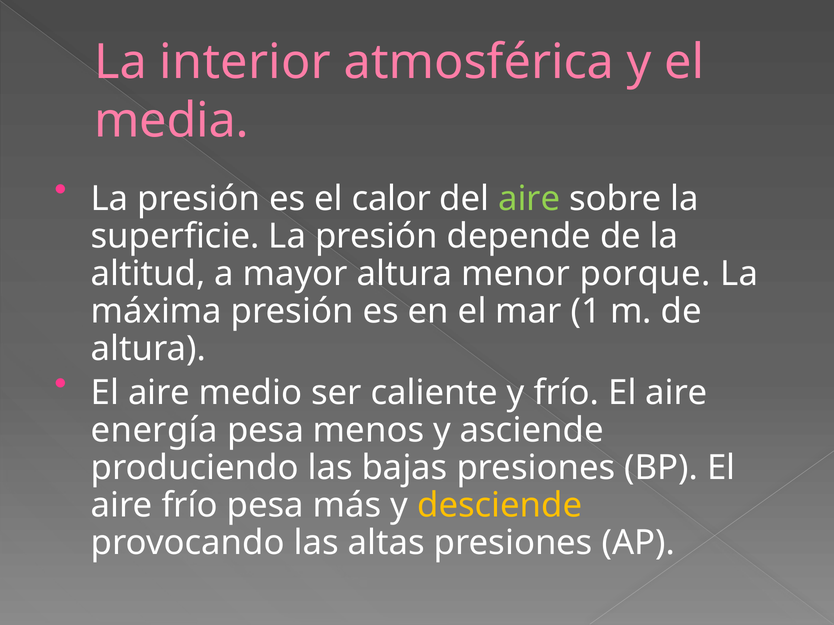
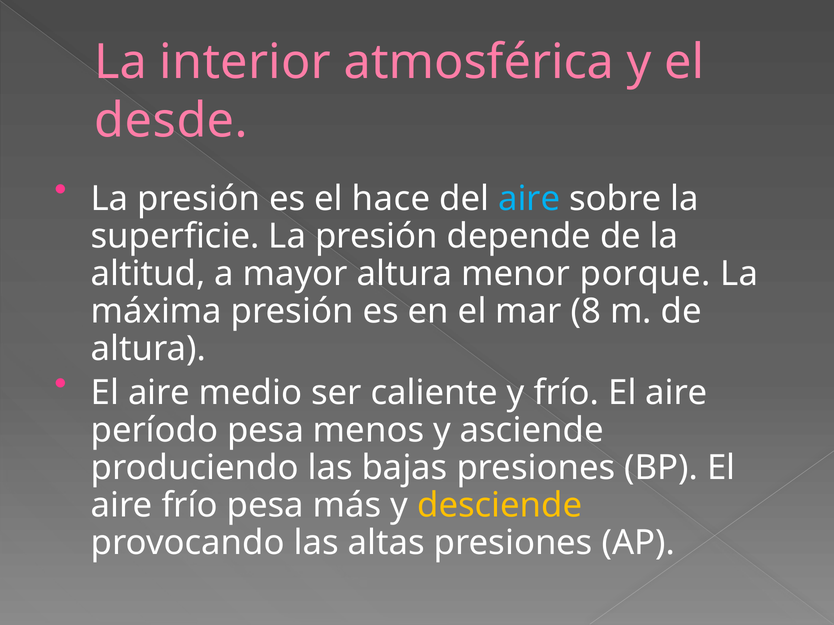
media: media -> desde (171, 121)
calor: calor -> hace (391, 199)
aire colour: light green -> light blue (529, 199)
1: 1 -> 8 (586, 312)
energía: energía -> período (154, 431)
